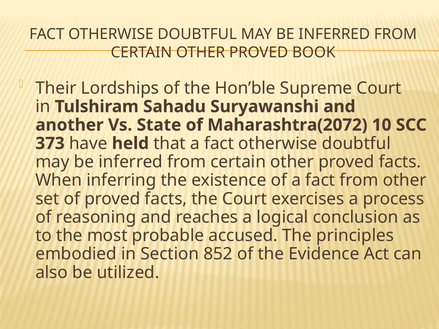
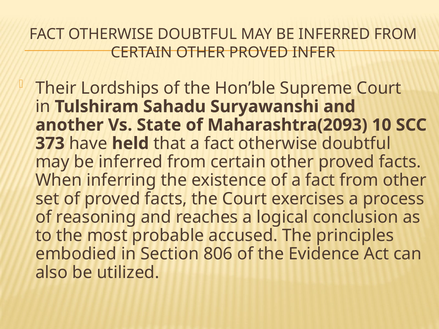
BOOK: BOOK -> INFER (314, 53)
Maharashtra(2072: Maharashtra(2072 -> Maharashtra(2093 (287, 125)
852: 852 -> 806 (218, 254)
